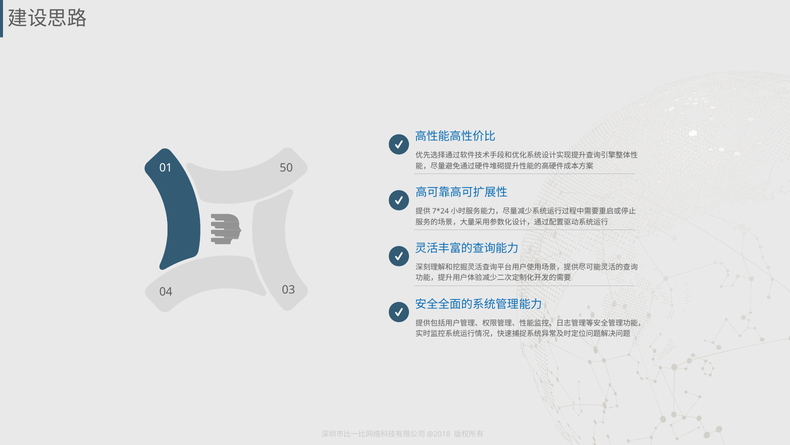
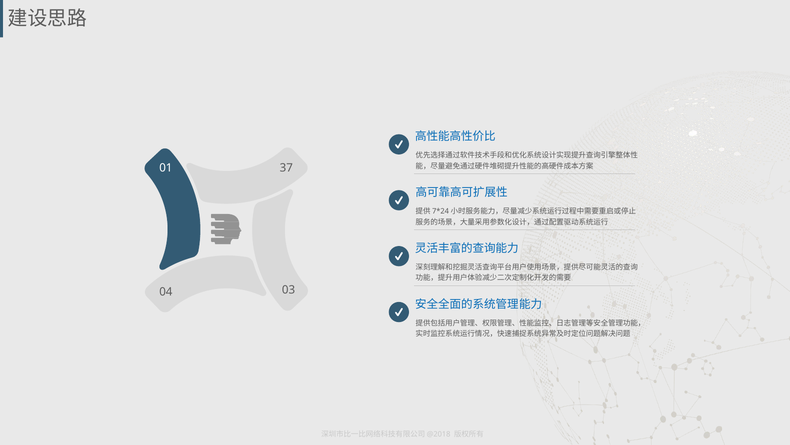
50: 50 -> 37 (286, 168)
